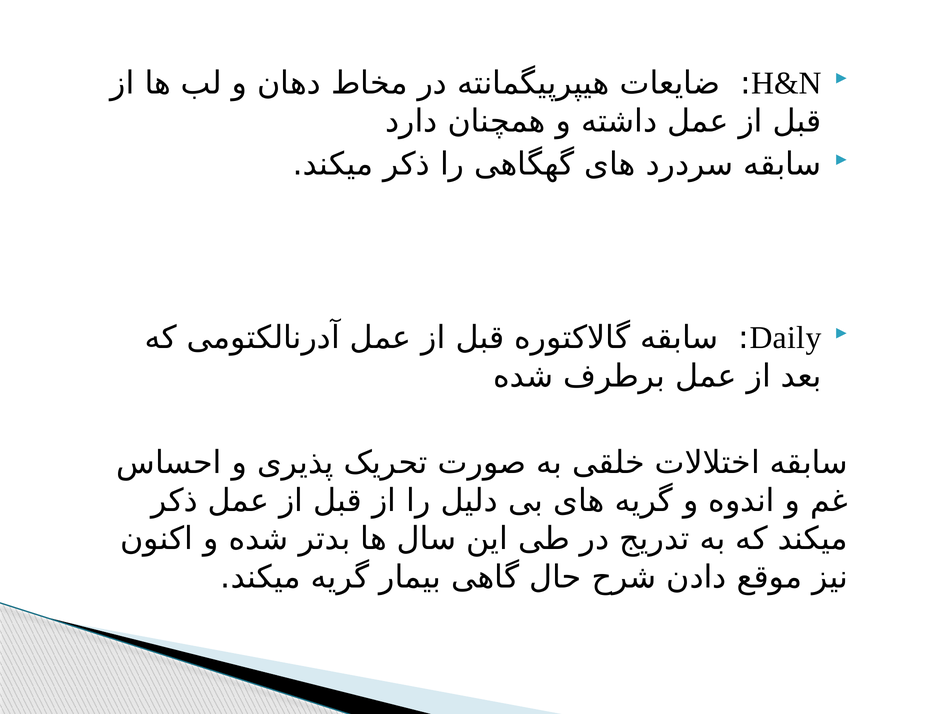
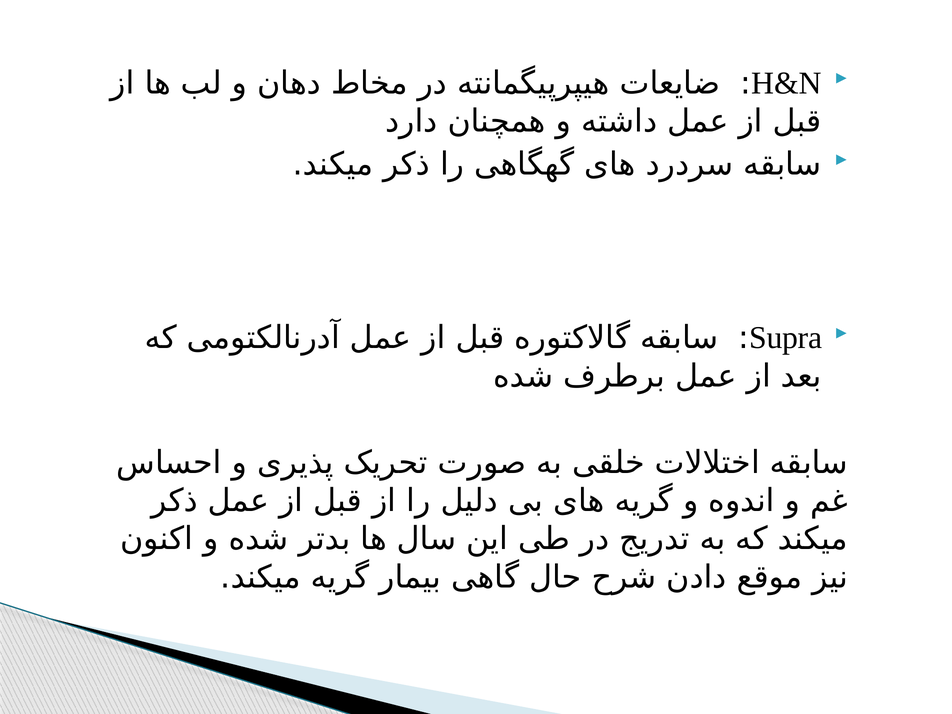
Daily: Daily -> Supra (786, 338)
